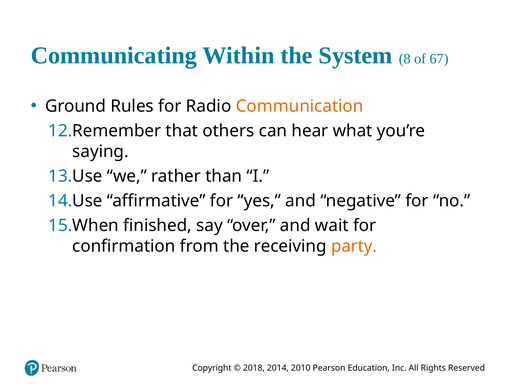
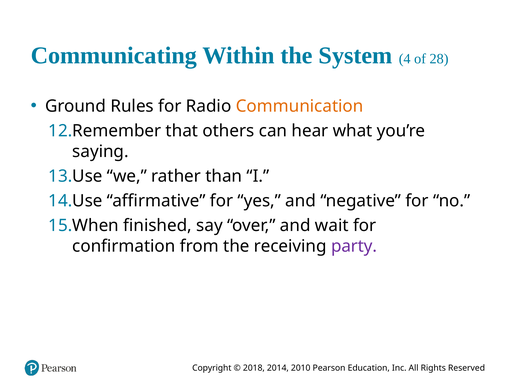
8: 8 -> 4 (405, 59)
67: 67 -> 28 (439, 59)
party colour: orange -> purple (354, 246)
